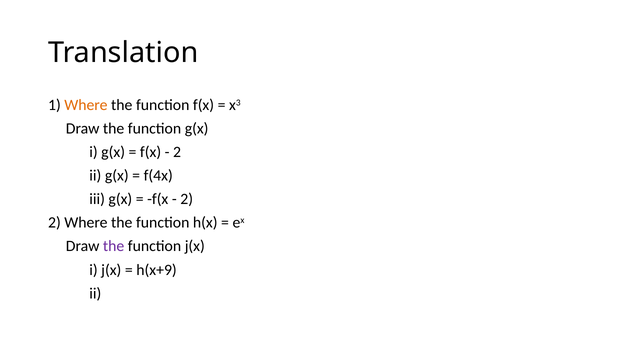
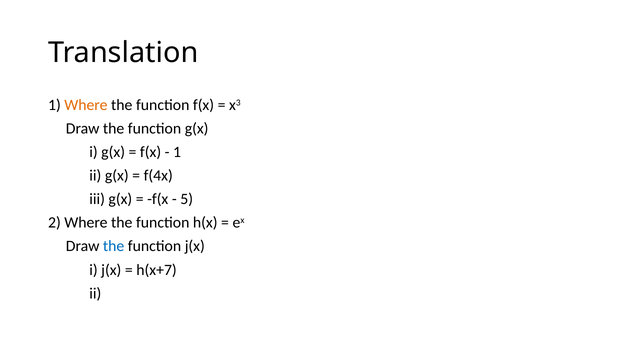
2: 2 -> 1 (177, 152)
2: 2 -> 5 (187, 199)
the colour: purple -> blue (114, 247)
h(x+9: h(x+9 -> h(x+7 (157, 270)
